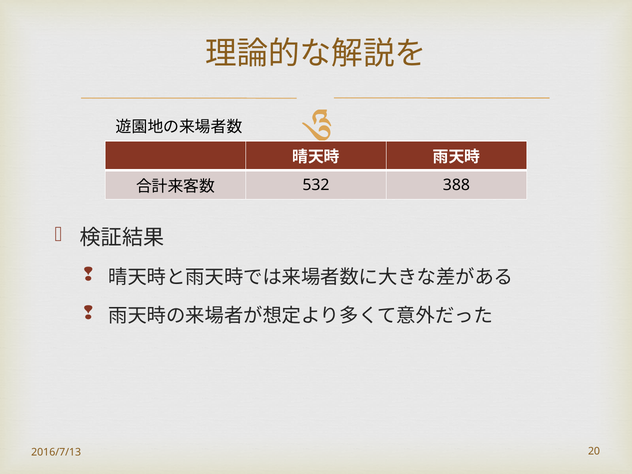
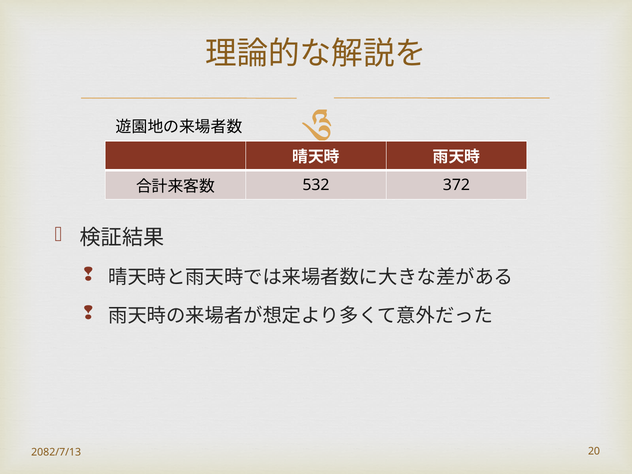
388: 388 -> 372 (456, 185)
2016/7/13: 2016/7/13 -> 2082/7/13 (56, 452)
